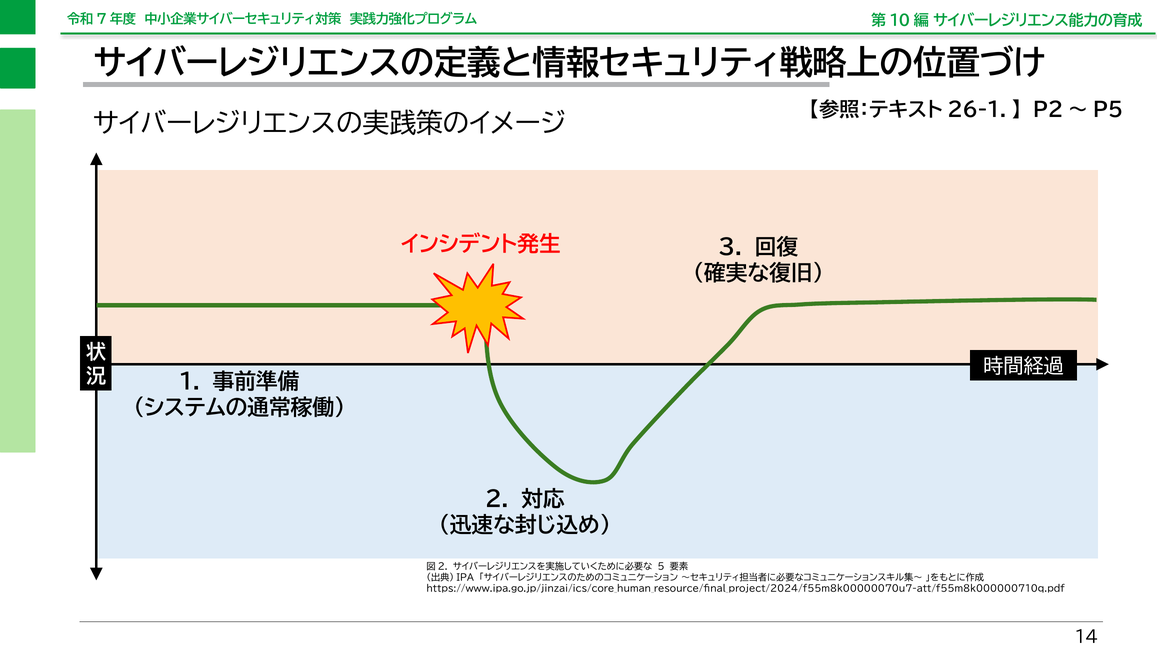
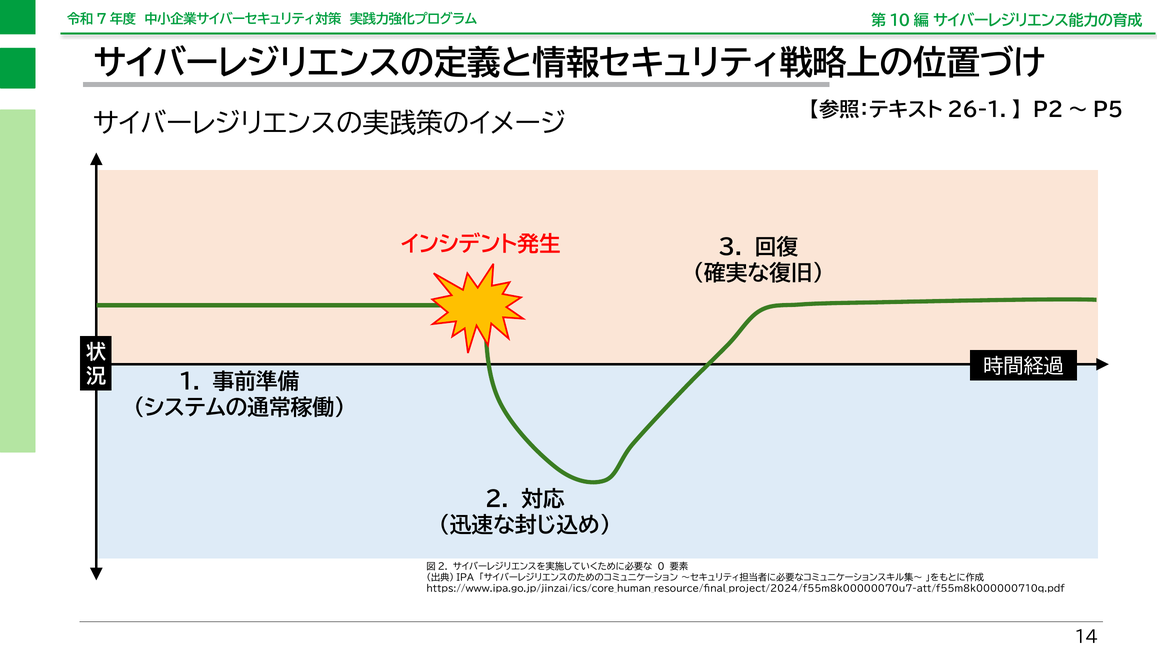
5: 5 -> 0 (661, 567)
